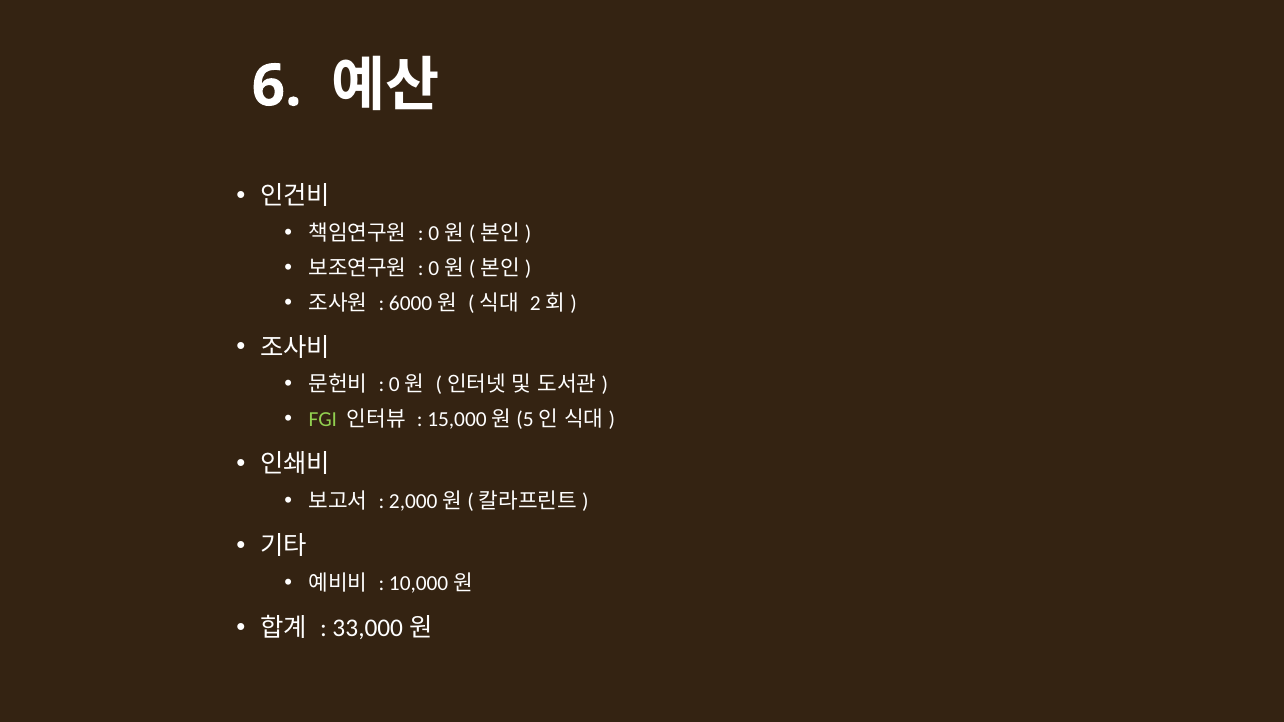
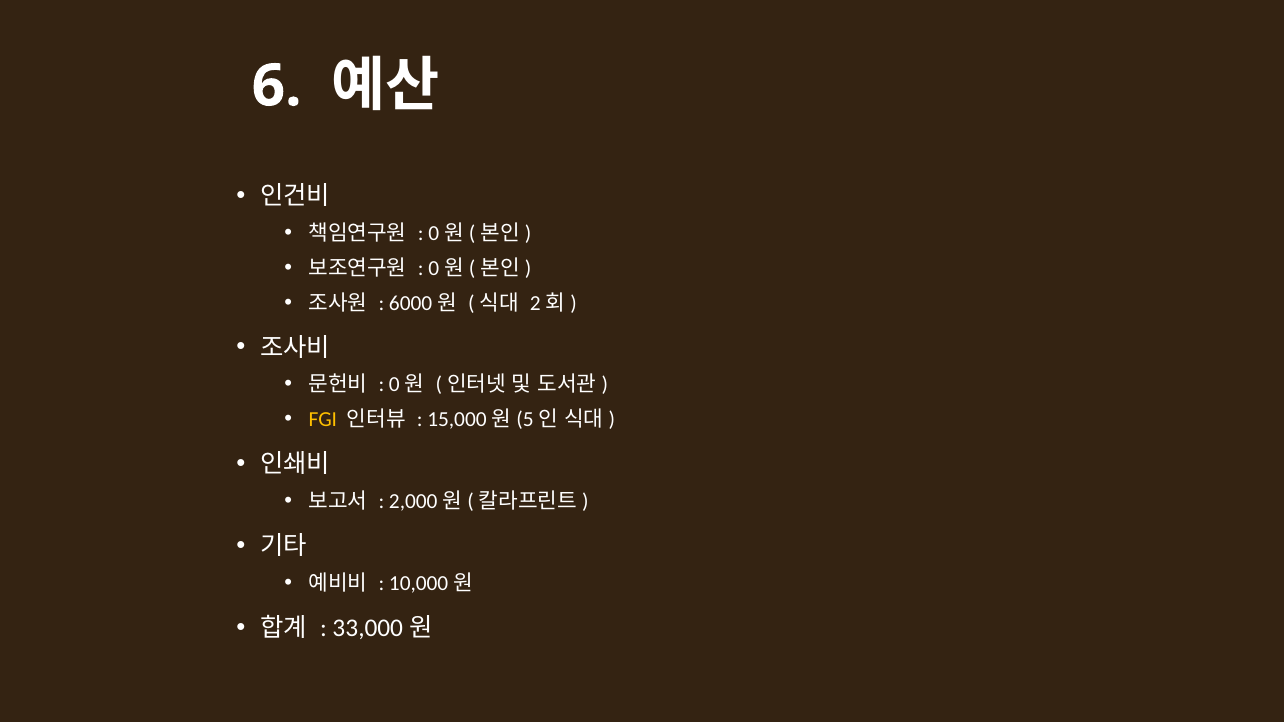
FGI colour: light green -> yellow (323, 420)
